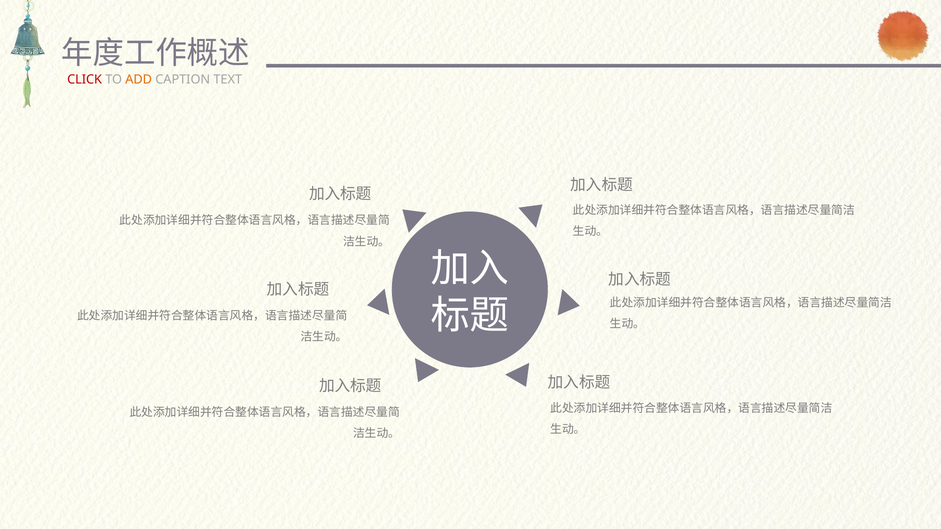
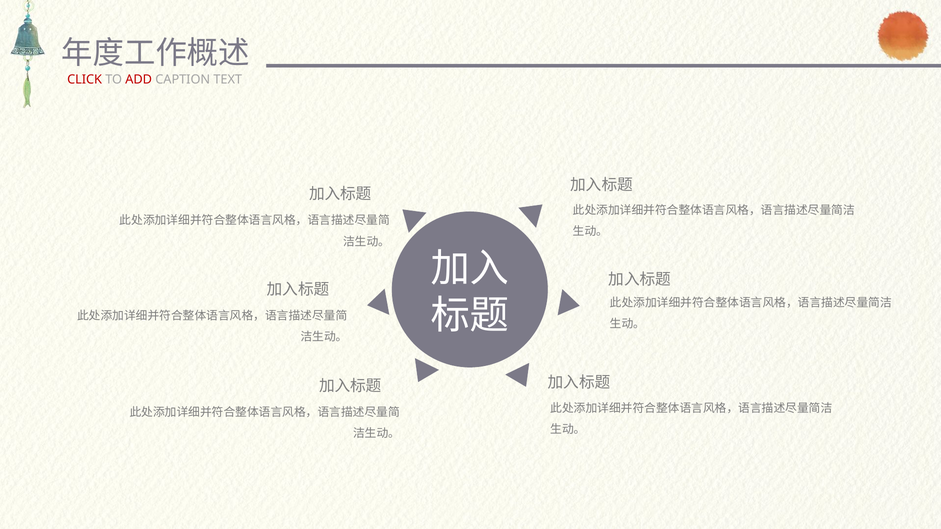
ADD colour: orange -> red (139, 79)
